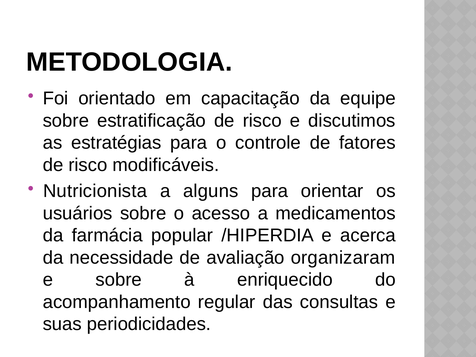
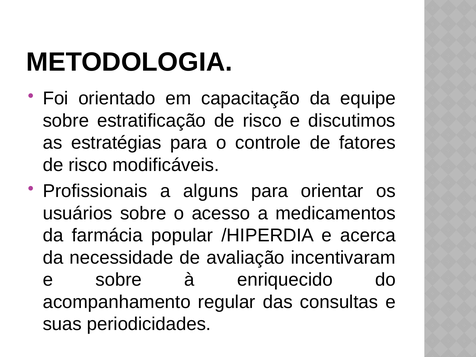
Nutricionista: Nutricionista -> Profissionais (95, 191)
organizaram: organizaram -> incentivaram (343, 258)
